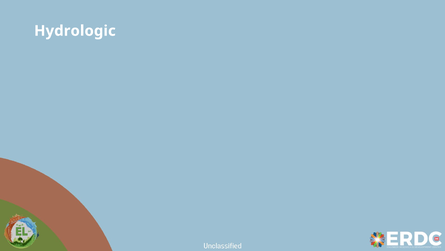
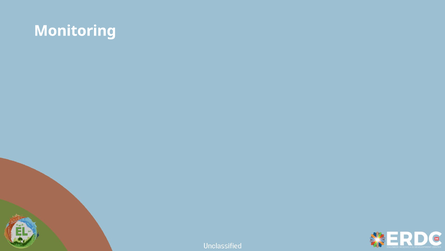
Hydrologic: Hydrologic -> Monitoring (75, 31)
